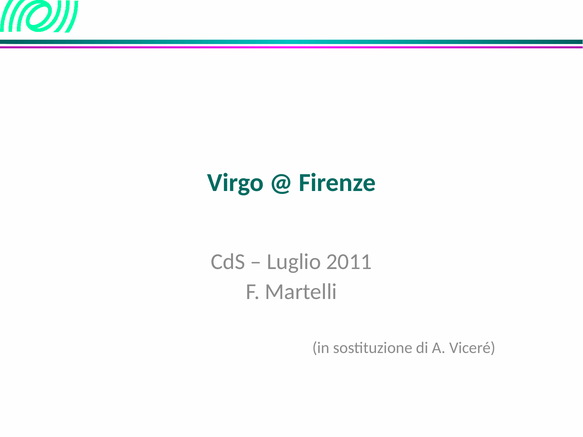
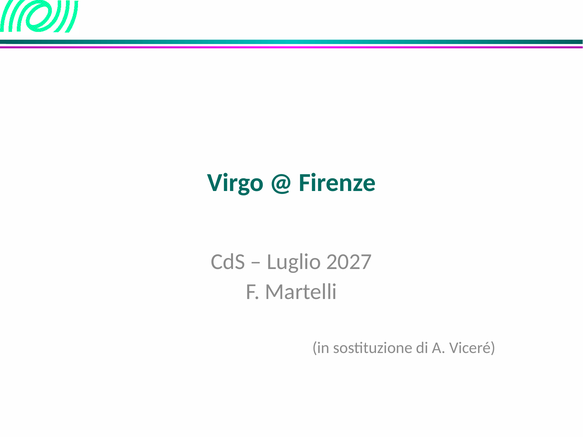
2011: 2011 -> 2027 (349, 262)
